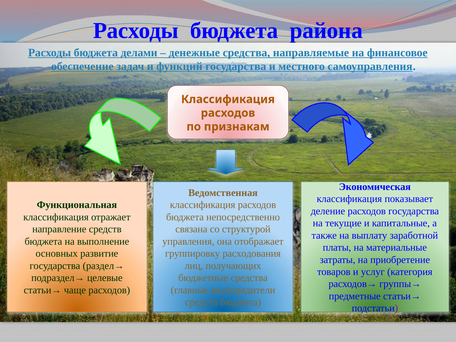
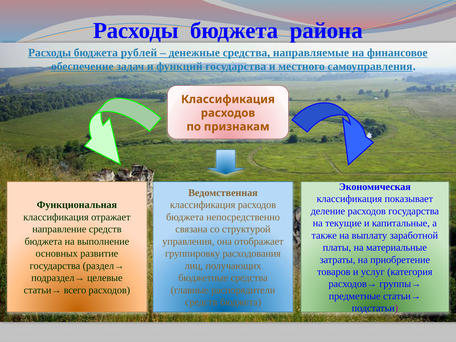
делами: делами -> рублей (139, 53)
чаще: чаще -> всего (75, 290)
